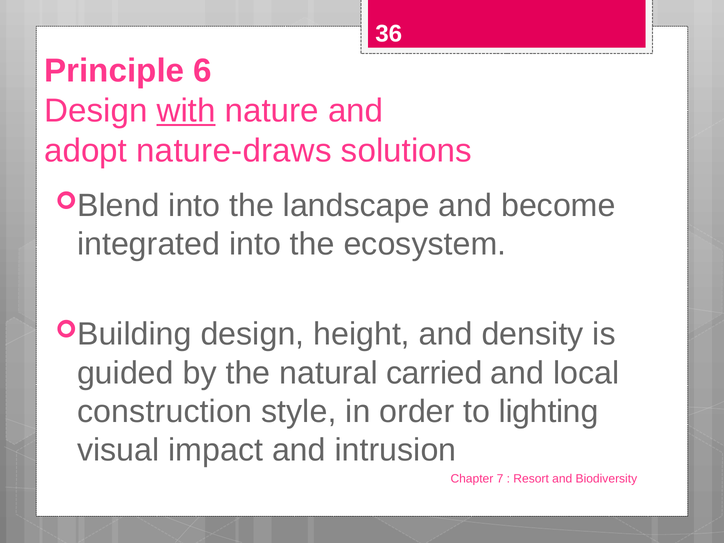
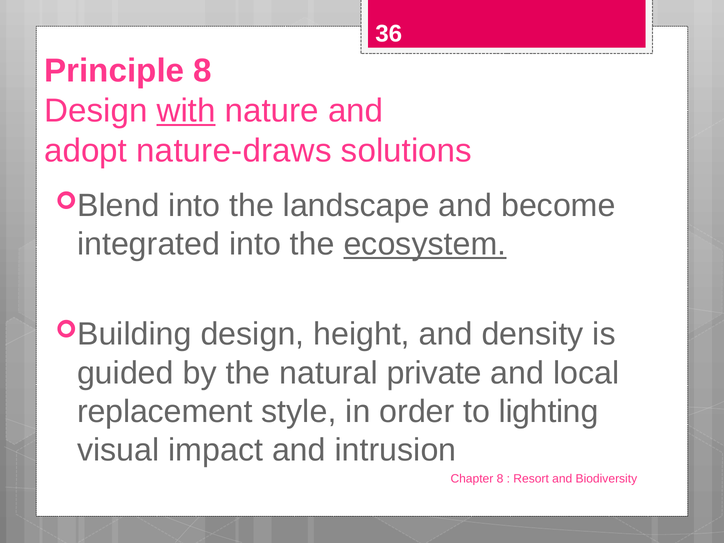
Principle 6: 6 -> 8 (203, 71)
ecosystem underline: none -> present (425, 244)
carried: carried -> private (434, 373)
construction: construction -> replacement (165, 412)
Chapter 7: 7 -> 8 (500, 479)
